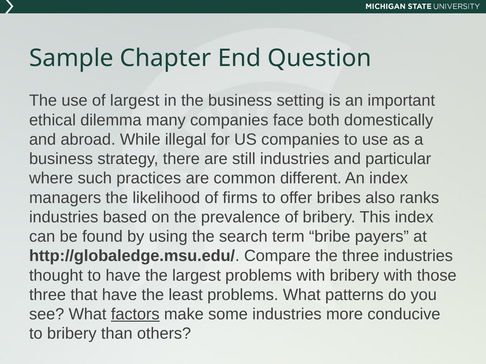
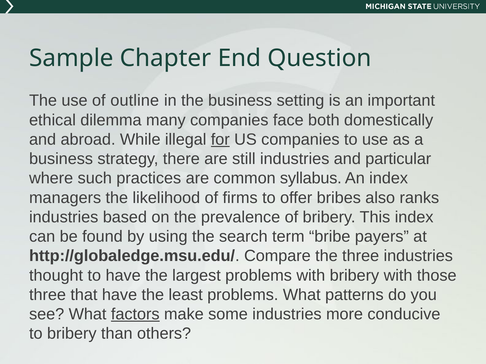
of largest: largest -> outline (135, 101)
for underline: none -> present (220, 140)
different: different -> syllabus (311, 179)
